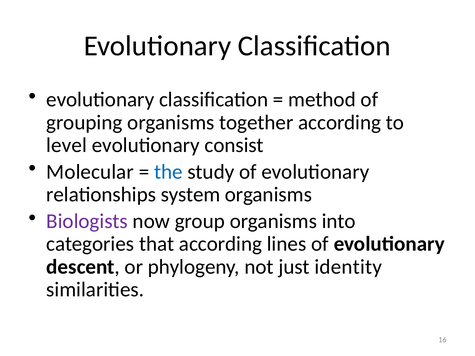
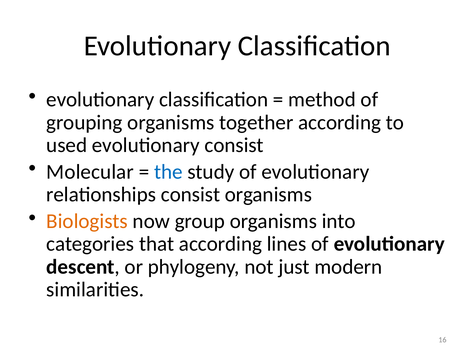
level: level -> used (67, 145)
relationships system: system -> consist (190, 195)
Biologists colour: purple -> orange (87, 221)
identity: identity -> modern (348, 267)
